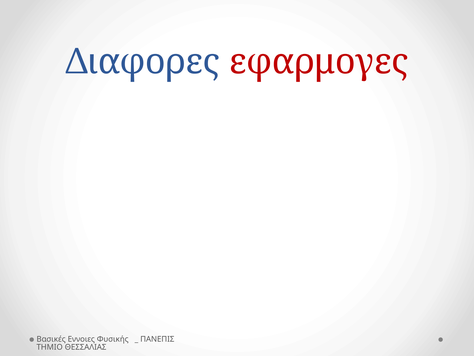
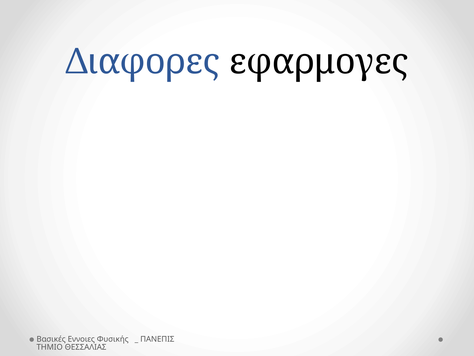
εφαρμογες colour: red -> black (319, 62)
